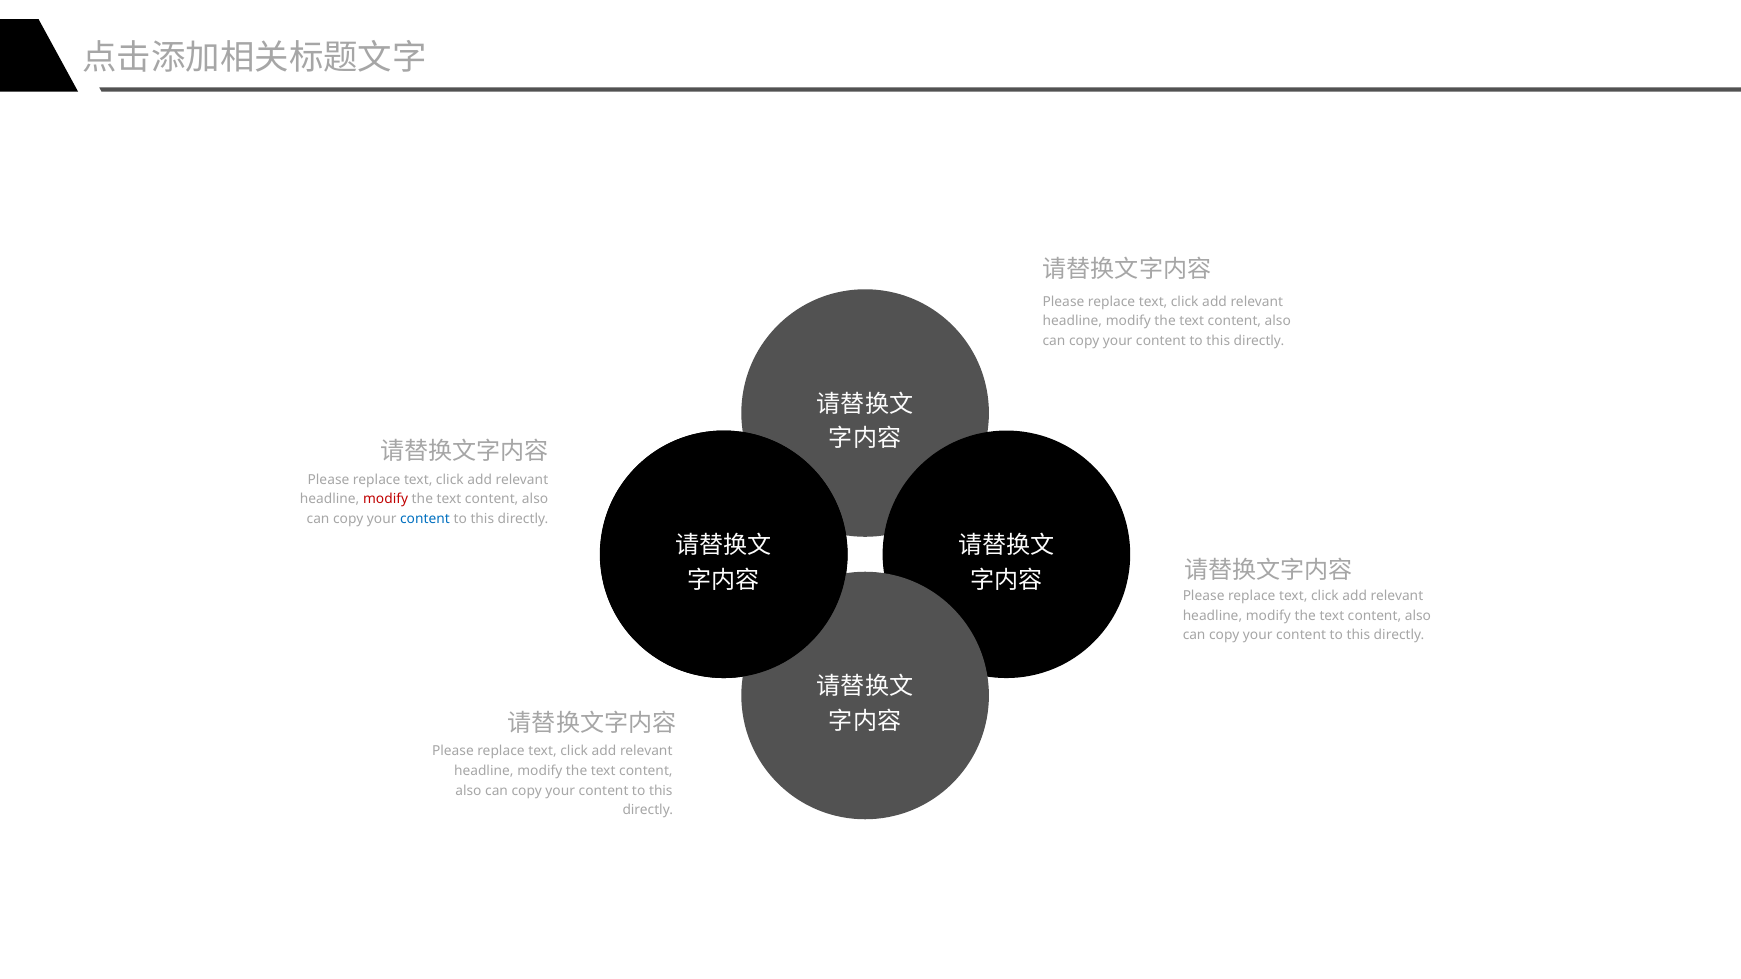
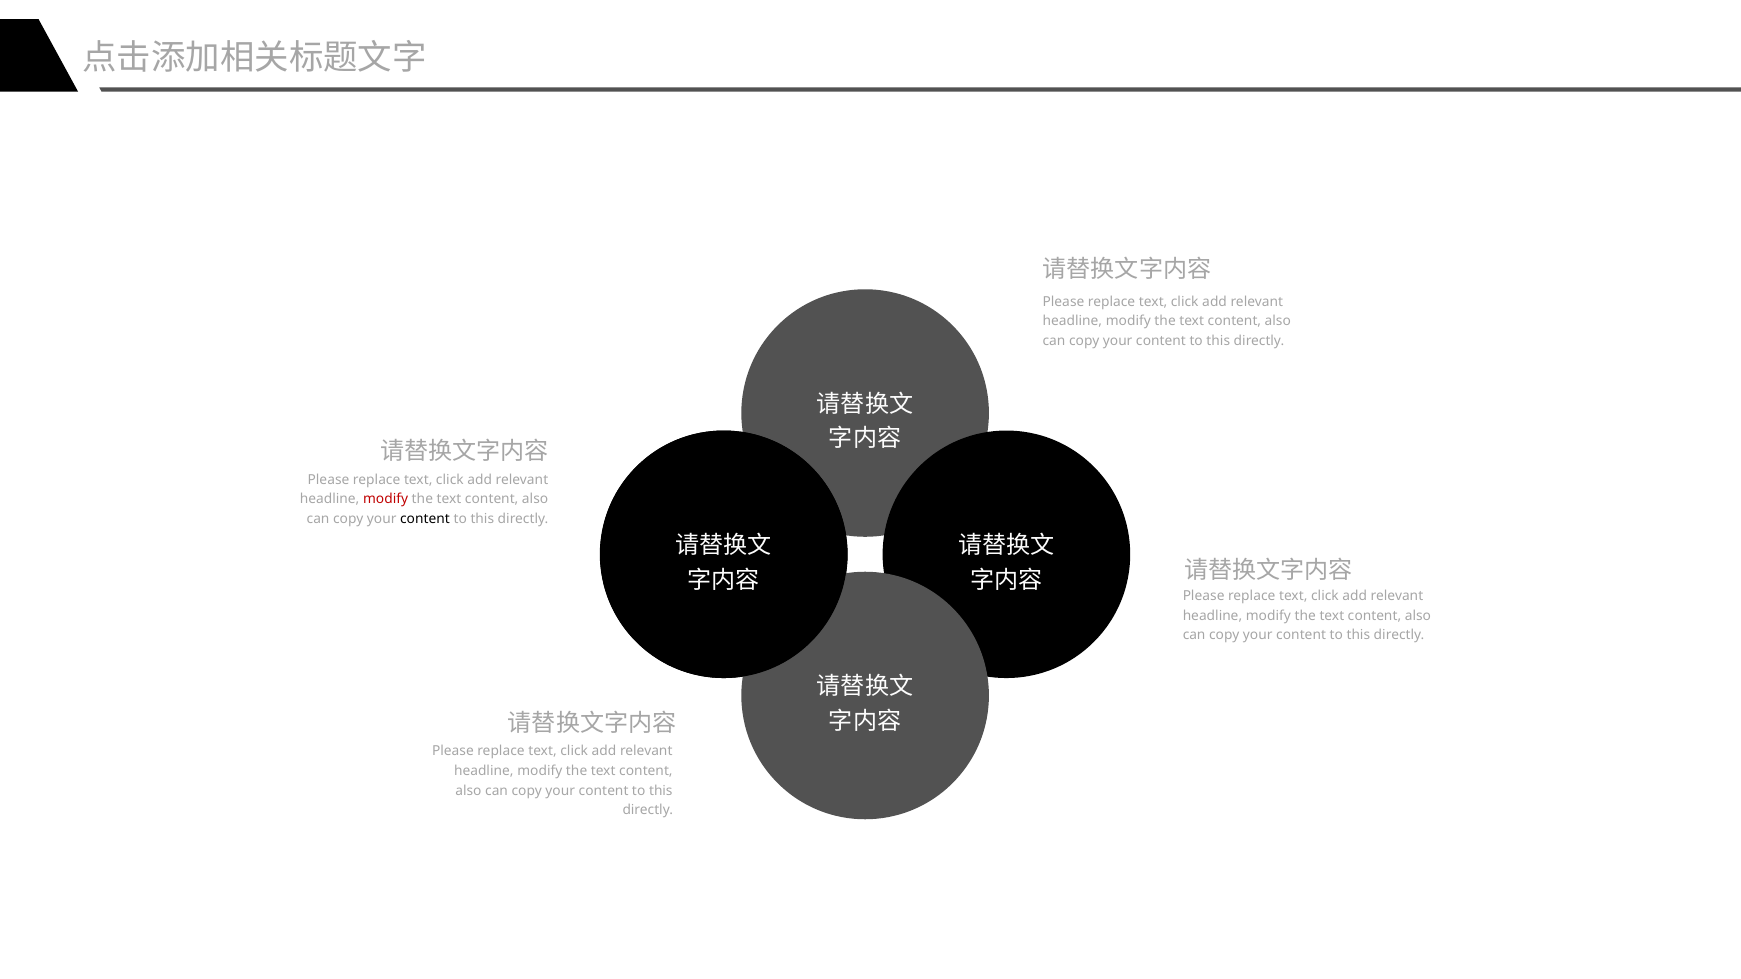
content colour: blue -> black (425, 519)
